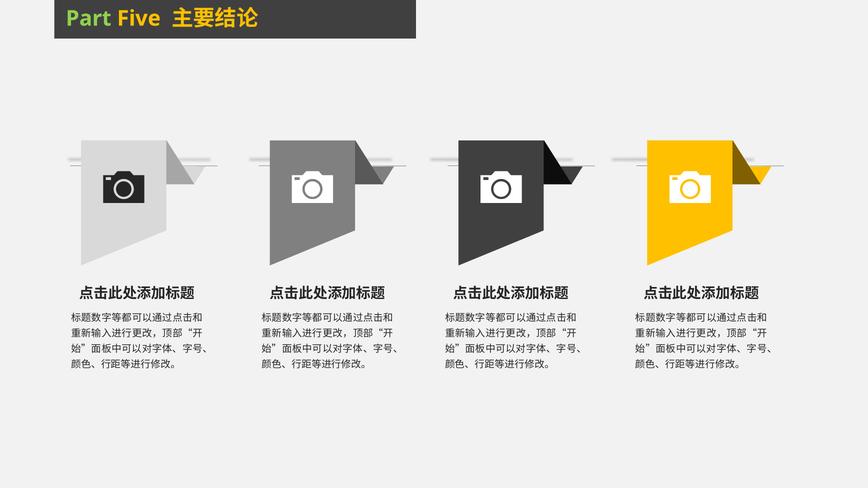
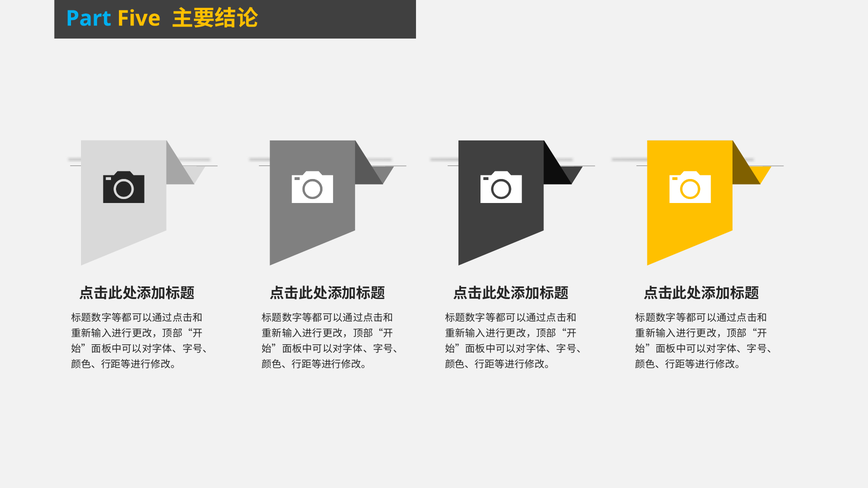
Part colour: light green -> light blue (89, 18)
